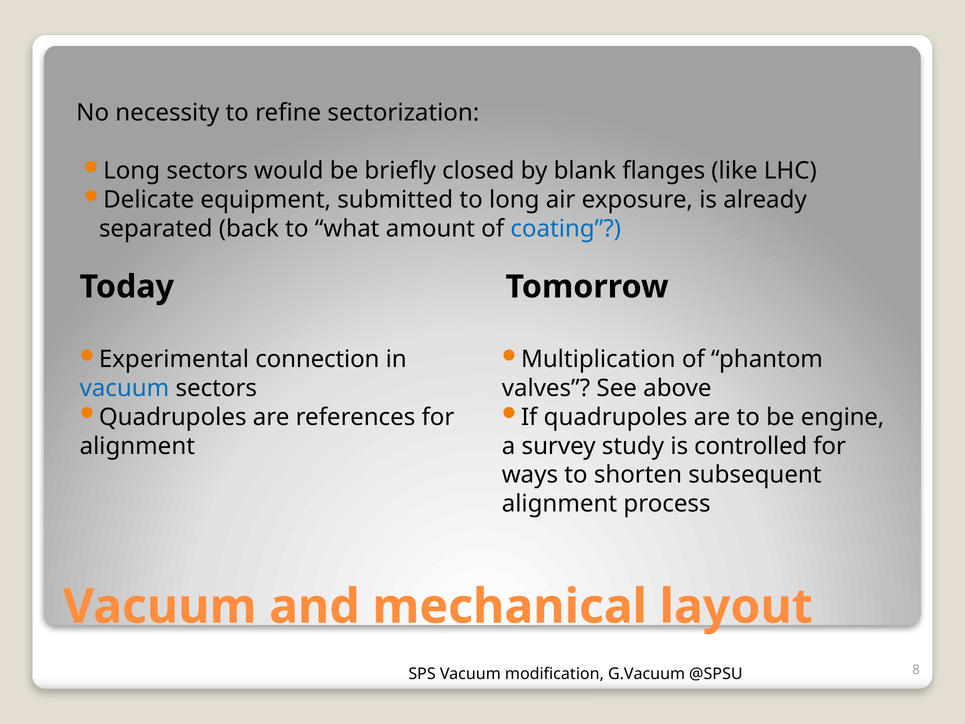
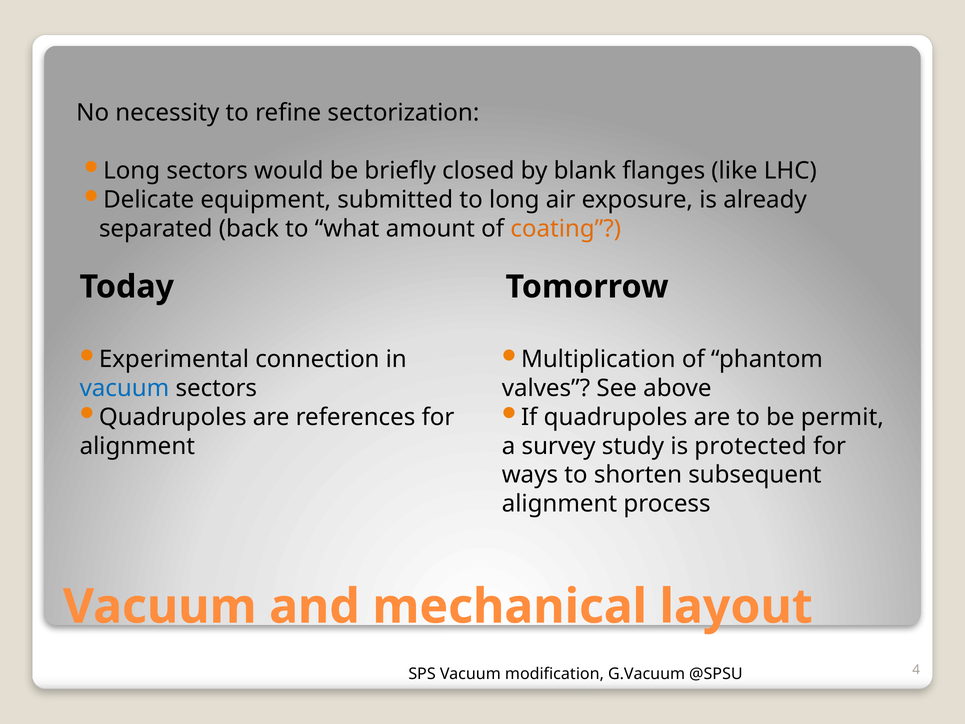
coating colour: blue -> orange (566, 229)
engine: engine -> permit (842, 417)
controlled: controlled -> protected (750, 446)
8: 8 -> 4 (916, 670)
